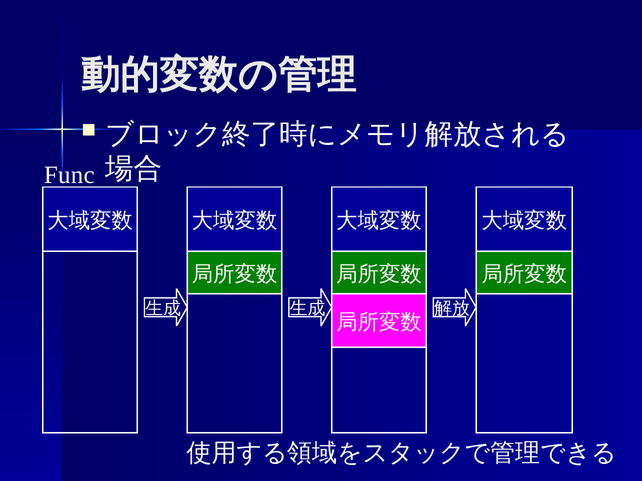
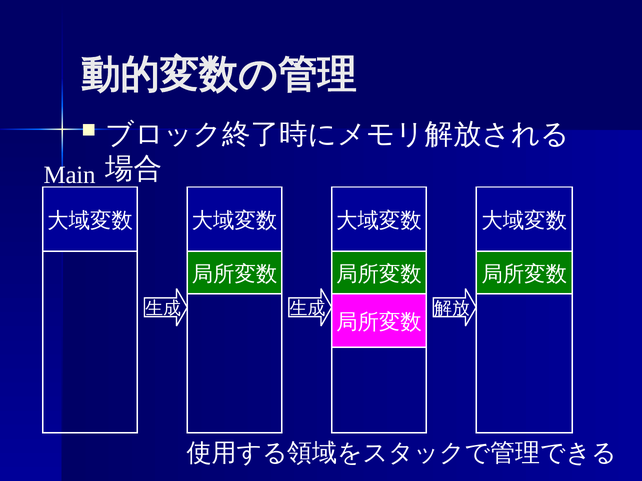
Func: Func -> Main (70, 175)
